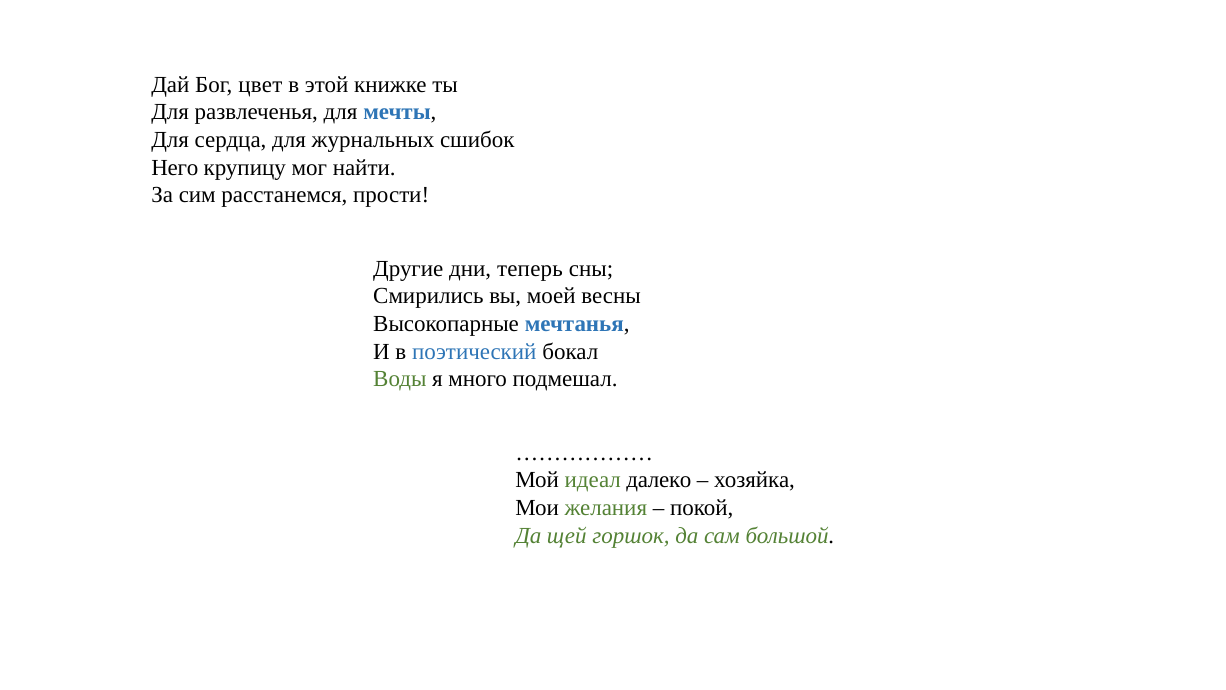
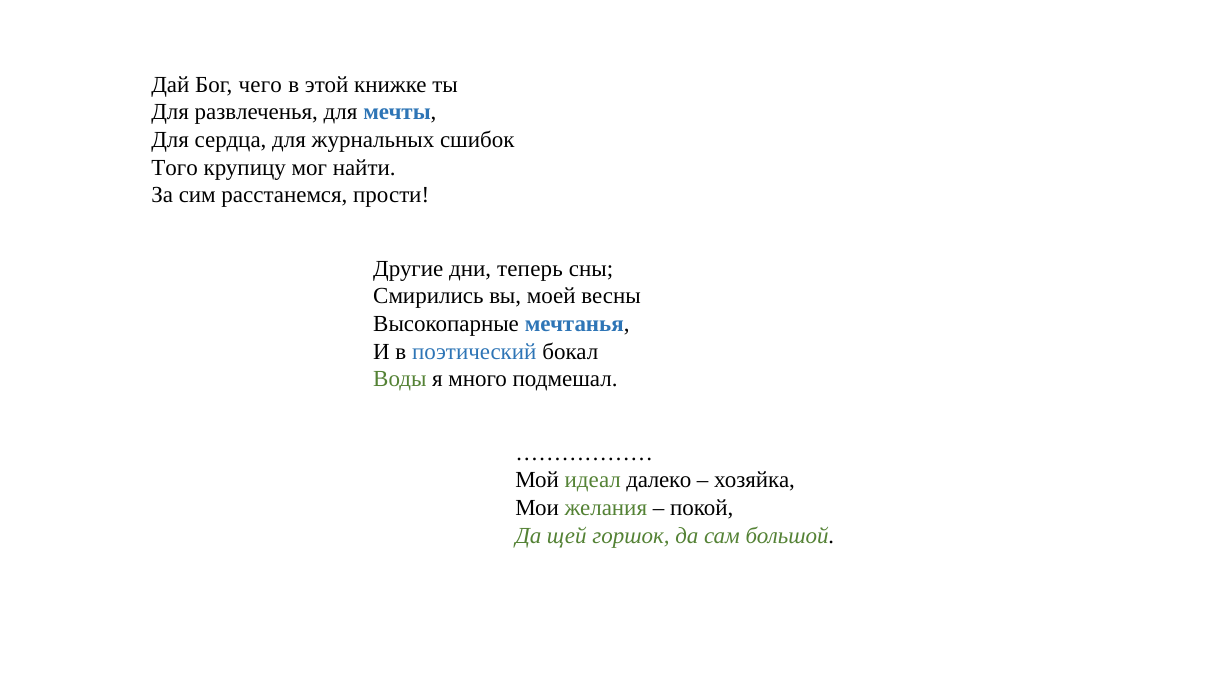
цвет: цвет -> чего (260, 85)
Него: Него -> Того (175, 167)
